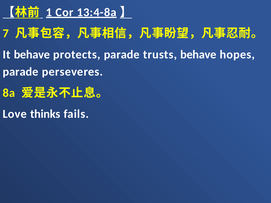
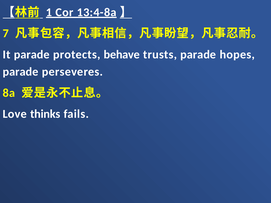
It behave: behave -> parade (32, 55)
protects parade: parade -> behave (122, 55)
trusts behave: behave -> parade (198, 55)
